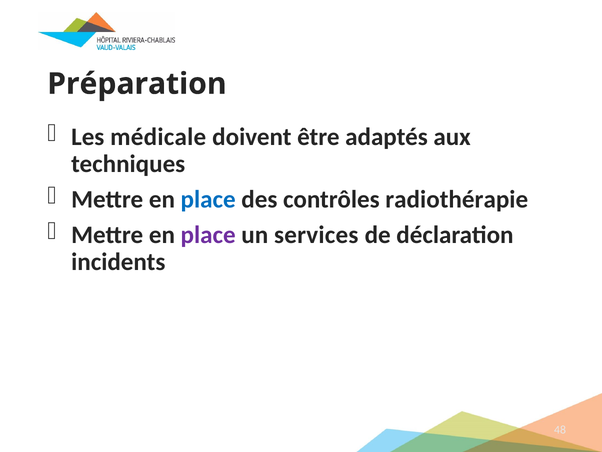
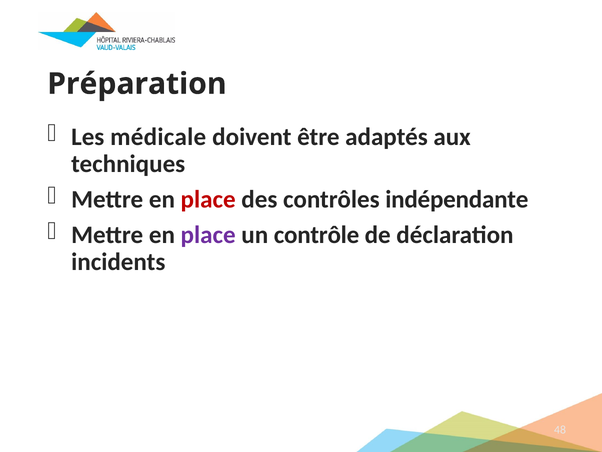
place colour: blue -> red (208, 199)
radiothérapie: radiothérapie -> indépendante (457, 199)
services: services -> contrôle (317, 235)
